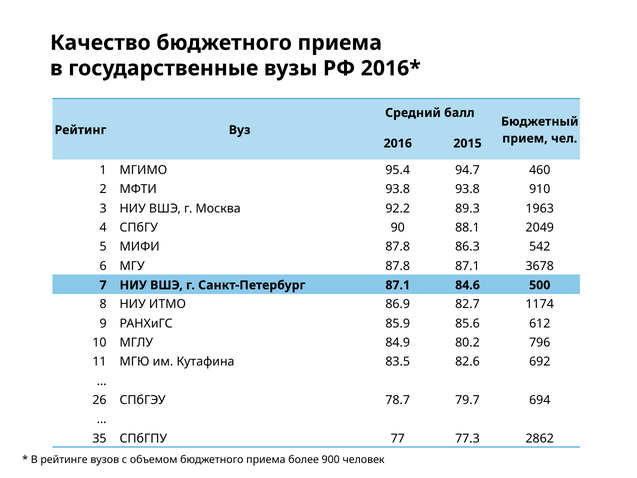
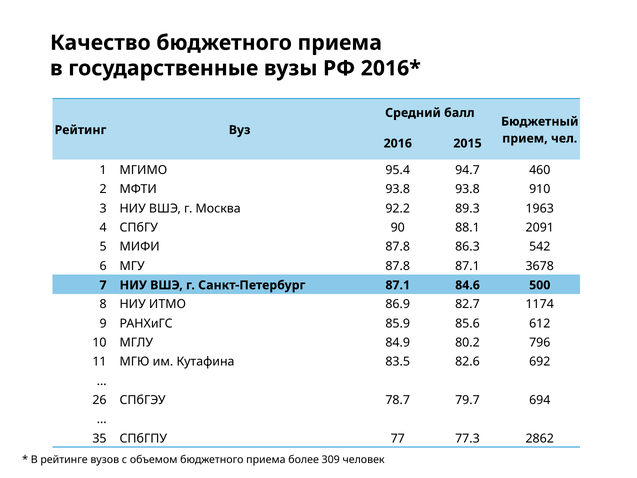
2049: 2049 -> 2091 (540, 228)
900: 900 -> 309 (331, 460)
